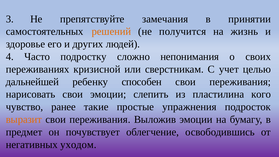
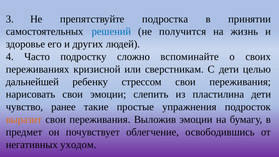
замечания: замечания -> подростка (165, 19)
решений colour: orange -> blue (111, 31)
непонимания: непонимания -> вспоминайте (190, 57)
С учет: учет -> дети (229, 69)
способен: способен -> стрессом (142, 82)
пластилина кого: кого -> дети (261, 94)
